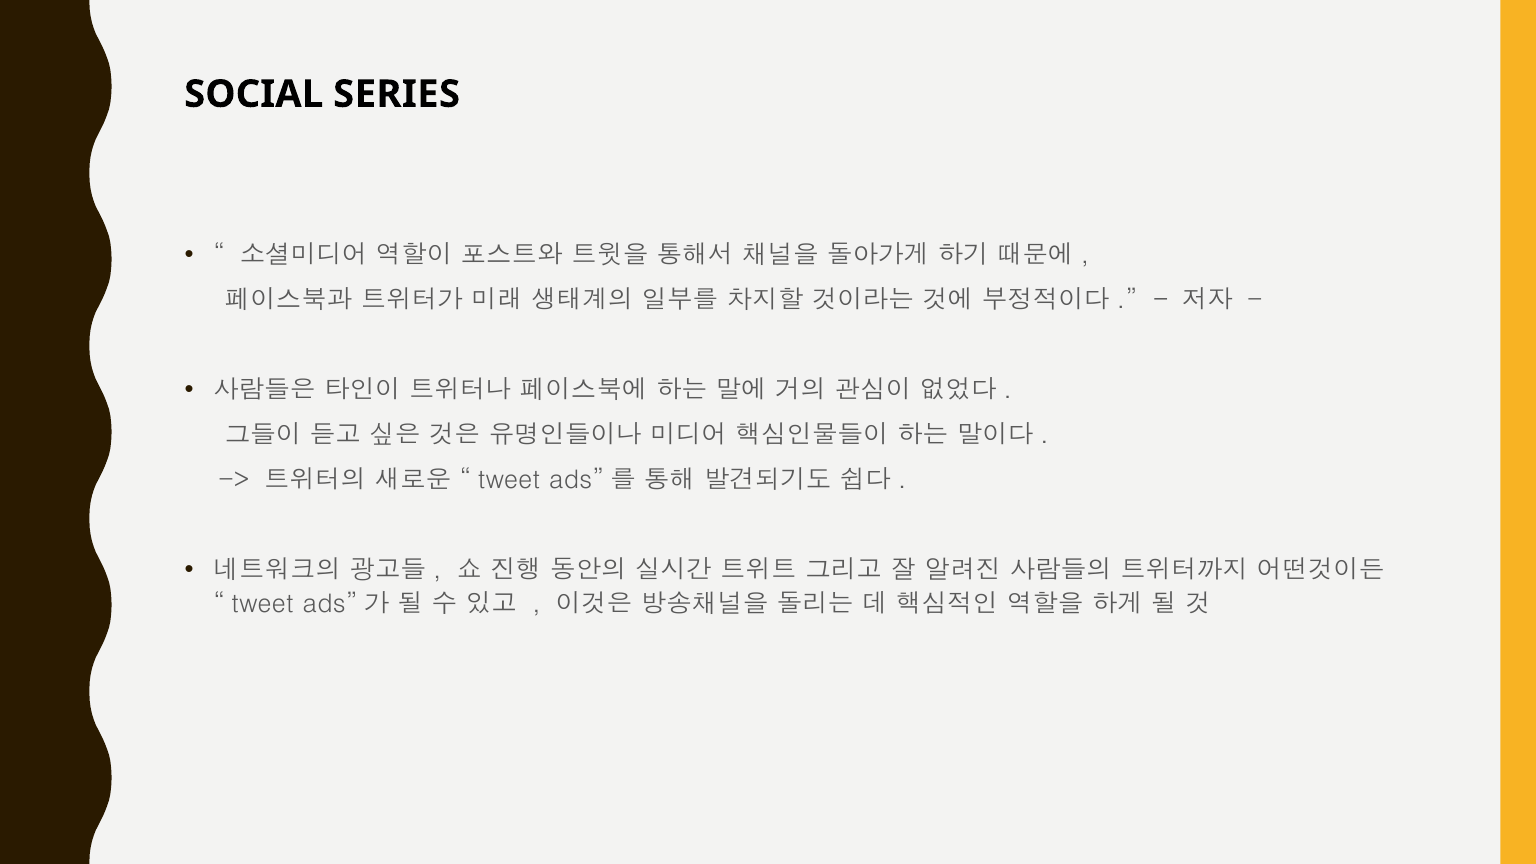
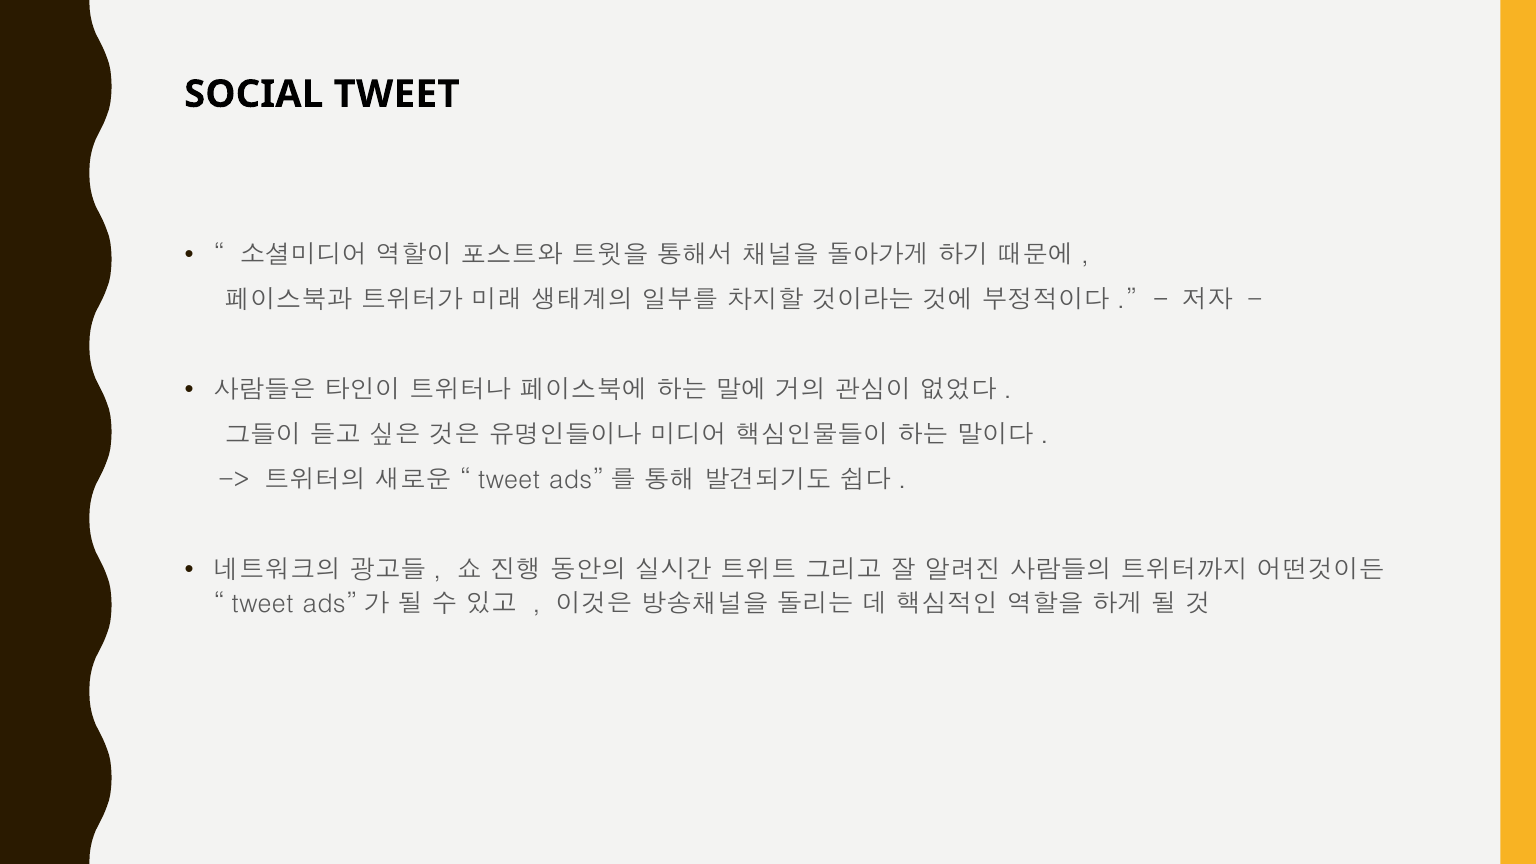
SOCIAL SERIES: SERIES -> TWEET (397, 94)
